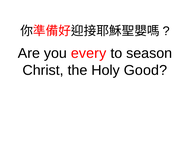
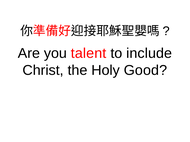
every: every -> talent (89, 53)
season: season -> include (149, 53)
